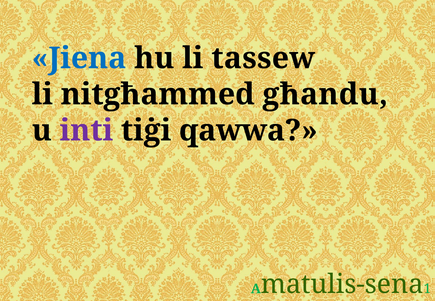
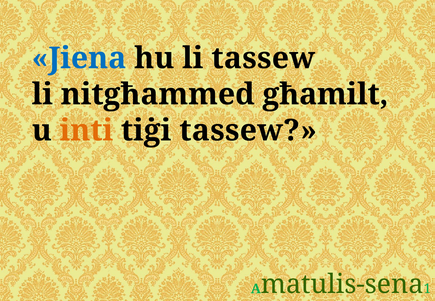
għandu: għandu -> għamilt (325, 94)
inti colour: purple -> orange (86, 131)
tiġi qawwa: qawwa -> tassew (248, 131)
